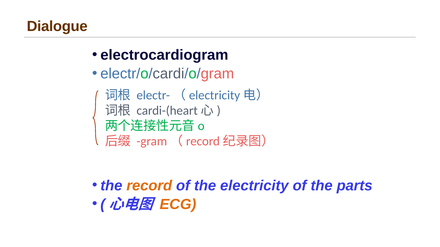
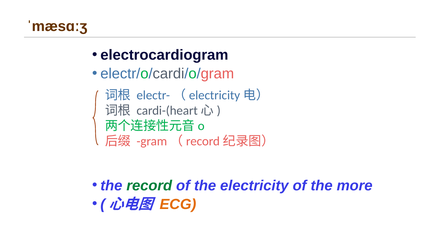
Dialogue: Dialogue -> ˈmæsɑːʒ (57, 27)
record colour: orange -> green (149, 186)
parts: parts -> more (355, 186)
